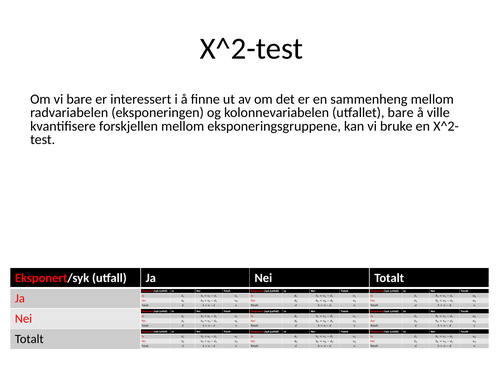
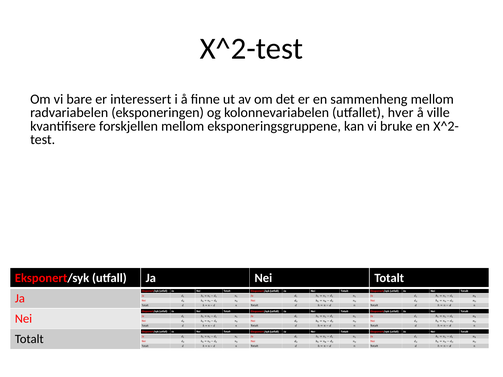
utfallet bare: bare -> hver (401, 113)
